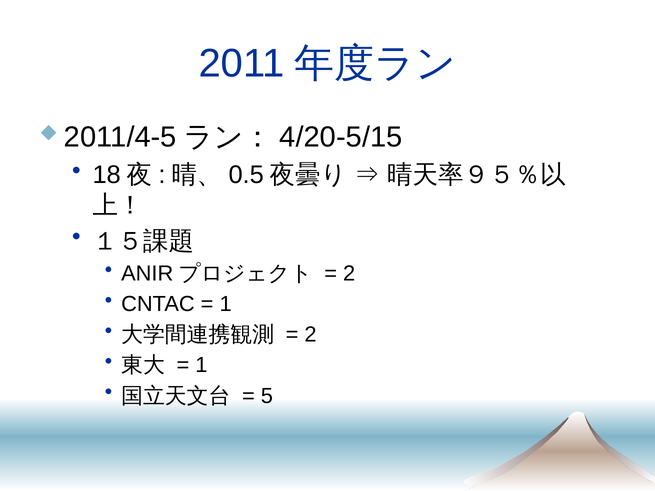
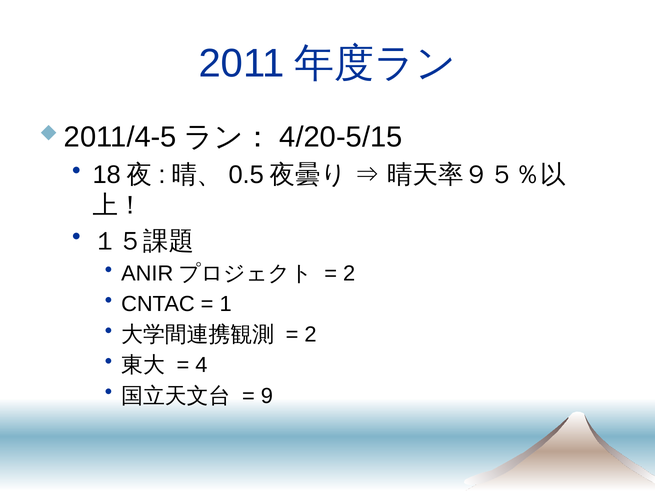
1: 1 -> 4 (201, 365)
5: 5 -> 9 (267, 396)
